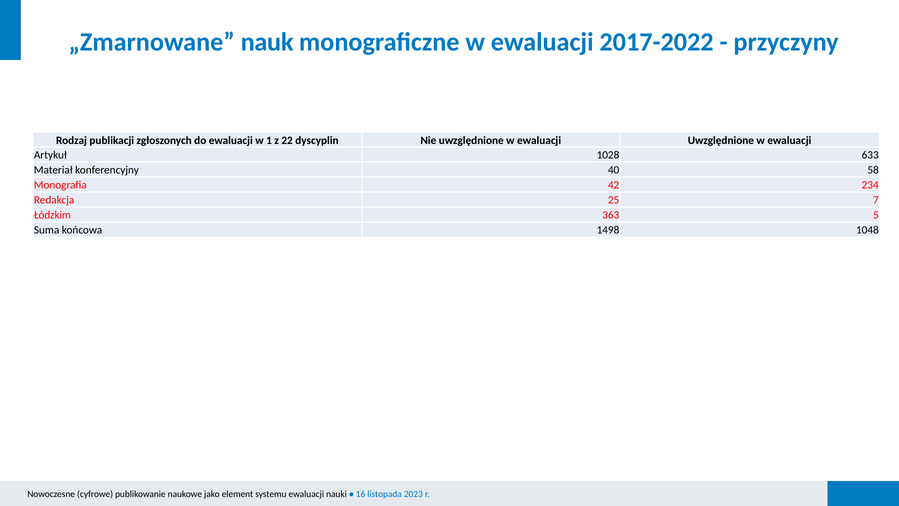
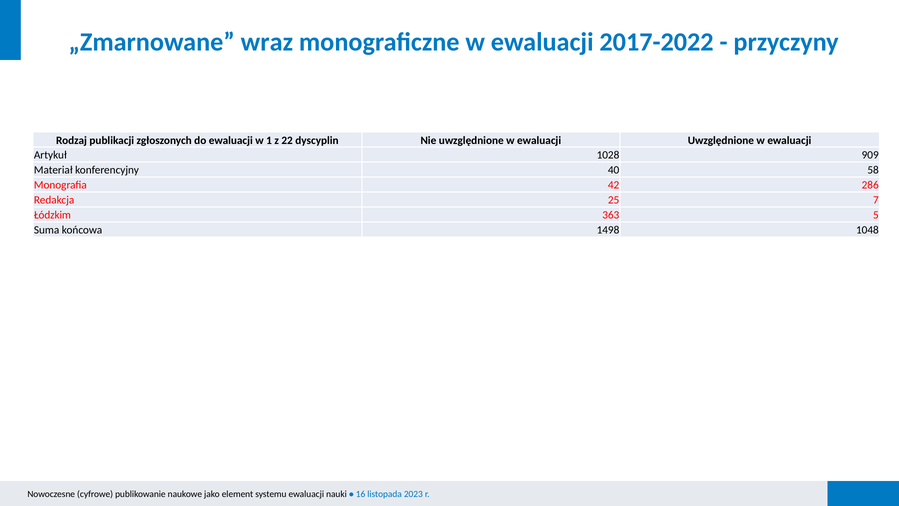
nauk: nauk -> wraz (267, 42)
633: 633 -> 909 (870, 155)
234: 234 -> 286 (870, 185)
